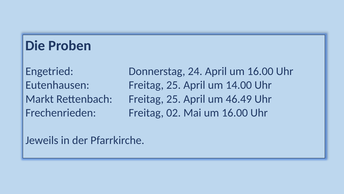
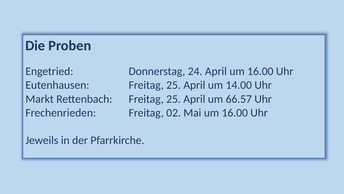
46.49: 46.49 -> 66.57 (239, 99)
